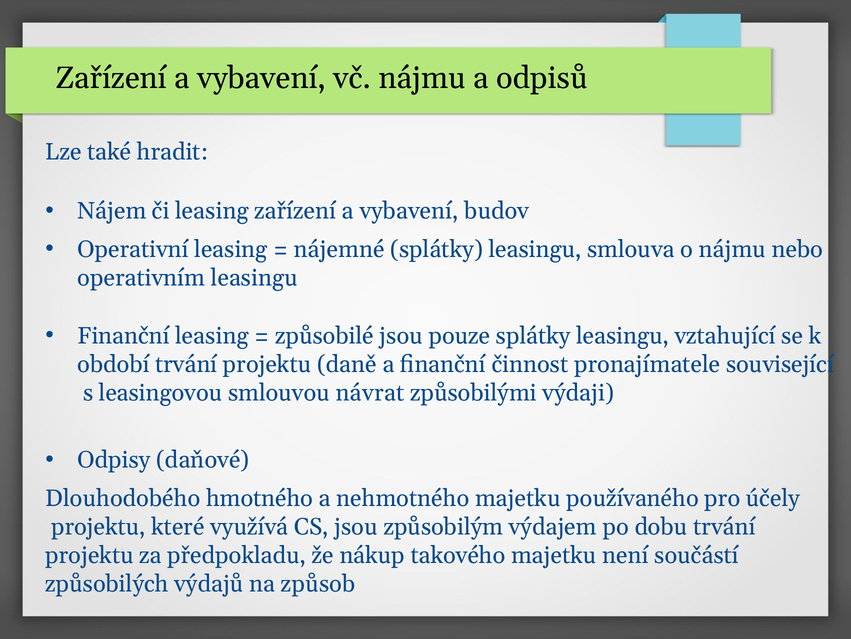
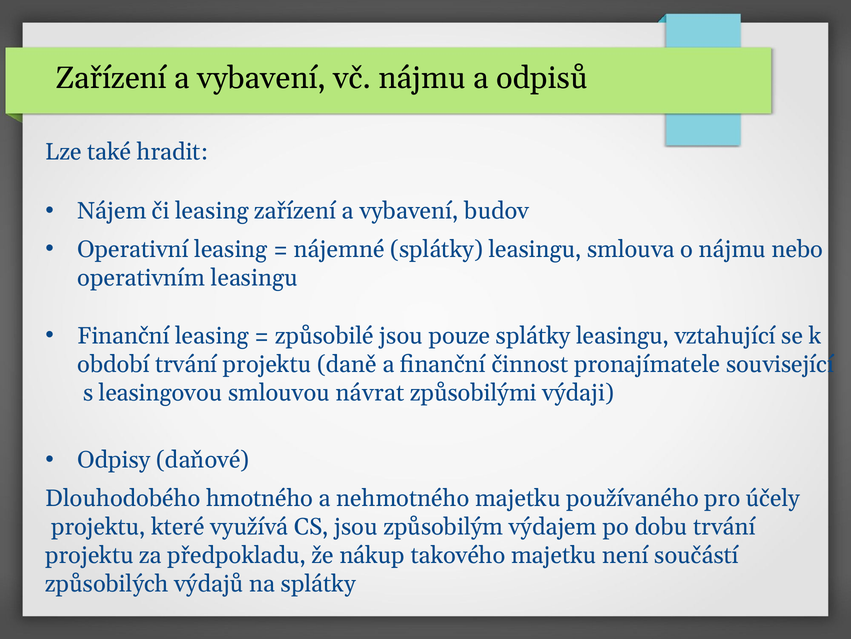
na způsob: způsob -> splátky (318, 583)
